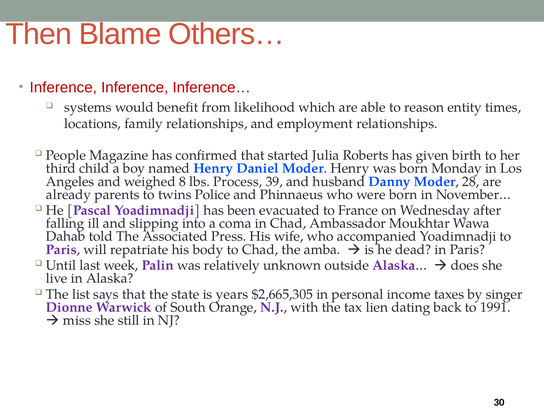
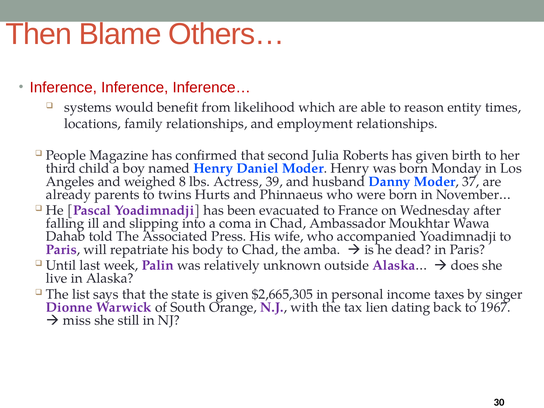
started: started -> second (288, 155)
Process: Process -> Actress (238, 182)
28: 28 -> 37 (471, 182)
Police: Police -> Hurts (212, 195)
is years: years -> given (232, 294)
1991: 1991 -> 1967 (495, 307)
